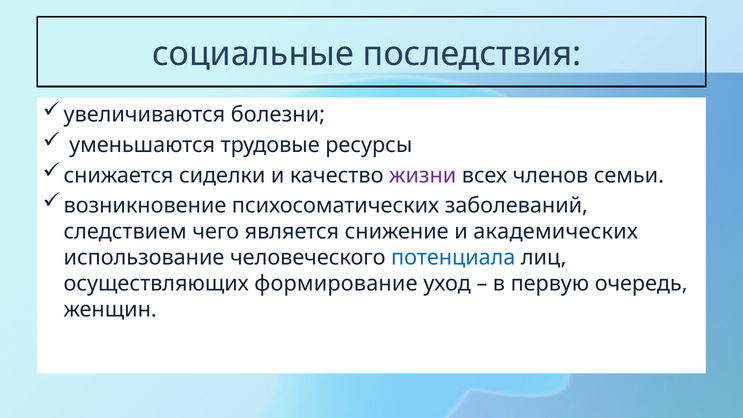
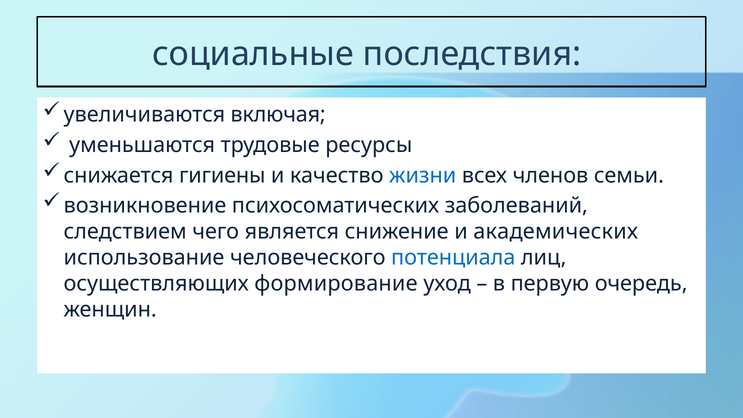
болезни: болезни -> включая (278, 115)
сиделки: сиделки -> гигиены (222, 175)
жизни colour: purple -> blue (423, 175)
